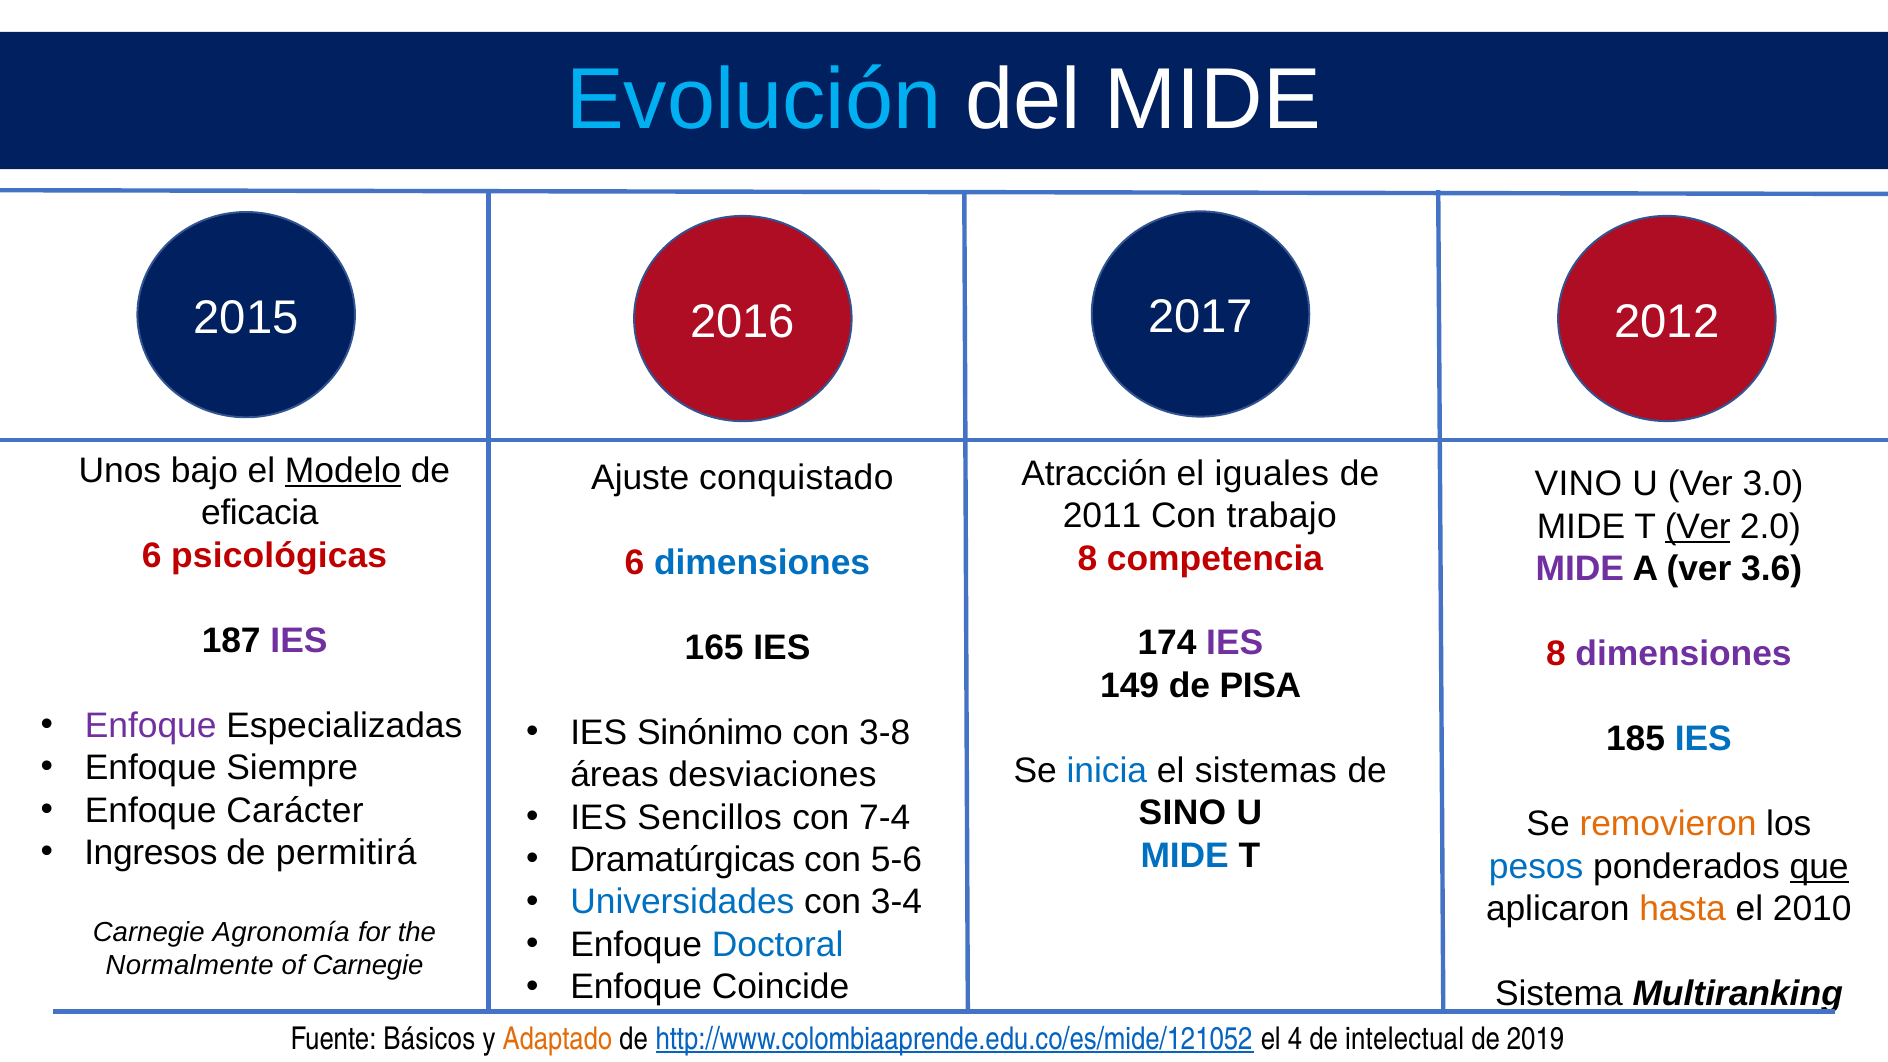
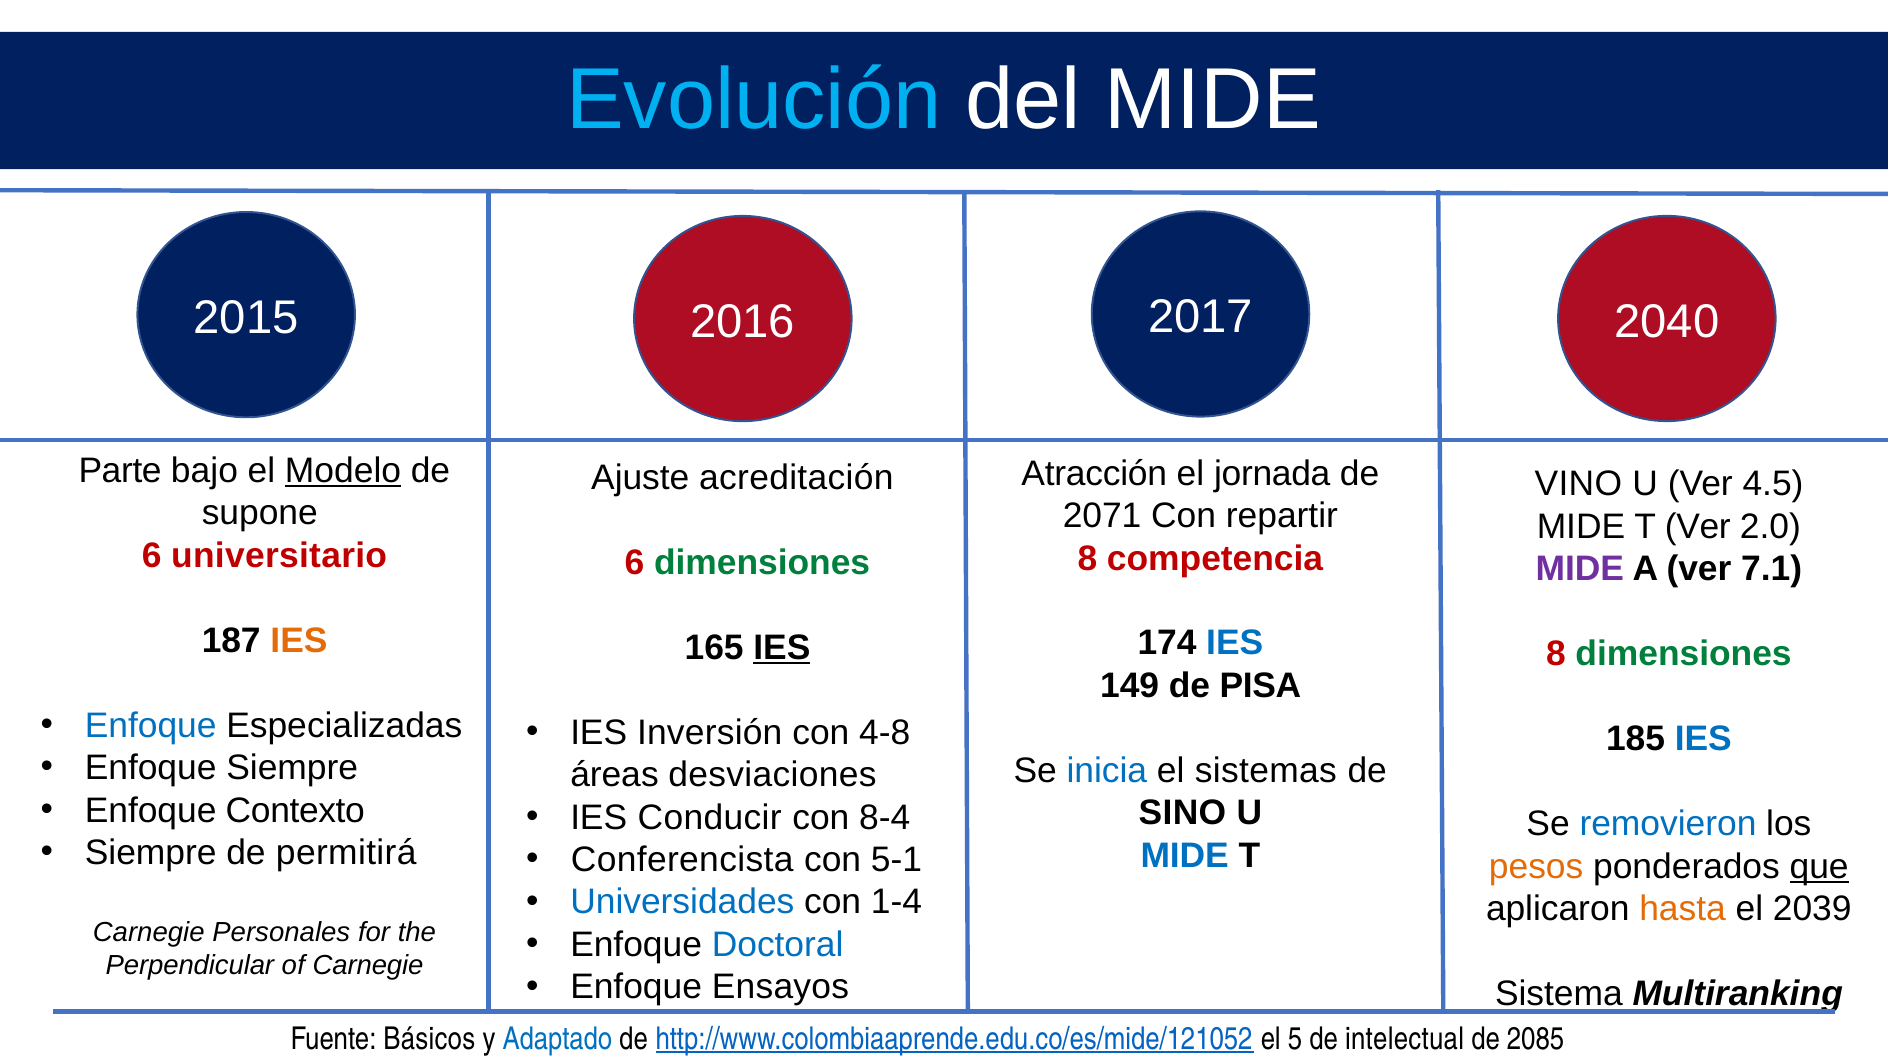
2012: 2012 -> 2040 (1667, 322)
Unos: Unos -> Parte (120, 470)
iguales: iguales -> jornada (1272, 473)
conquistado: conquistado -> acreditación (796, 478)
3.0: 3.0 -> 4.5 (1773, 484)
eficacia: eficacia -> supone (260, 513)
2011: 2011 -> 2071 (1102, 516)
trabajo: trabajo -> repartir (1282, 516)
Ver underline: present -> none (1698, 527)
psicológicas: psicológicas -> universitario (279, 555)
dimensiones colour: blue -> green (762, 562)
3.6: 3.6 -> 7.1 (1772, 569)
IES colour: purple -> orange (299, 640)
IES colour: purple -> blue (1235, 643)
IES underline: none -> present (782, 647)
dimensiones colour: purple -> green (1684, 654)
Enfoque colour: purple -> blue (151, 725)
Sinónimo: Sinónimo -> Inversión (710, 732)
3-8: 3-8 -> 4-8 (885, 732)
Carácter: Carácter -> Contexto (295, 810)
Sencillos: Sencillos -> Conducir (710, 817)
7-4: 7-4 -> 8-4 (885, 817)
removieron colour: orange -> blue (1668, 824)
Ingresos: Ingresos -> Siempre (151, 853)
Dramatúrgicas: Dramatúrgicas -> Conferencista (682, 860)
5-6: 5-6 -> 5-1 (897, 860)
pesos colour: blue -> orange (1536, 867)
3-4: 3-4 -> 1-4 (897, 902)
2010: 2010 -> 2039 (1812, 909)
Agronomía: Agronomía -> Personales (281, 932)
Normalmente: Normalmente -> Perpendicular (190, 966)
Coincide: Coincide -> Ensayos (780, 987)
Adaptado colour: orange -> blue (557, 1039)
4: 4 -> 5 (1295, 1039)
2019: 2019 -> 2085 (1536, 1039)
